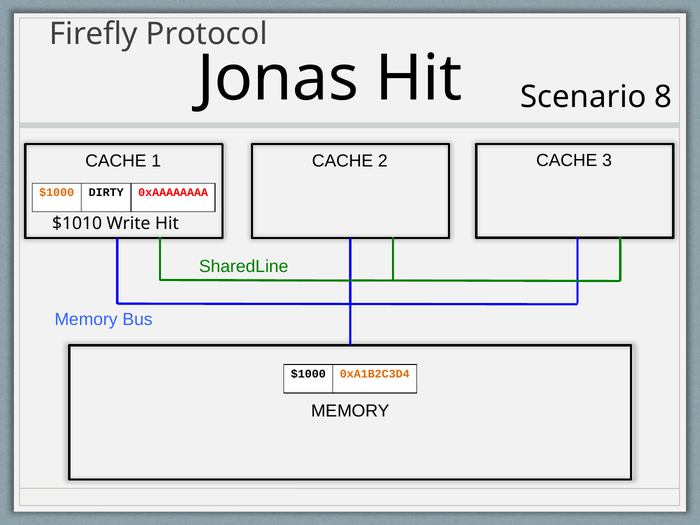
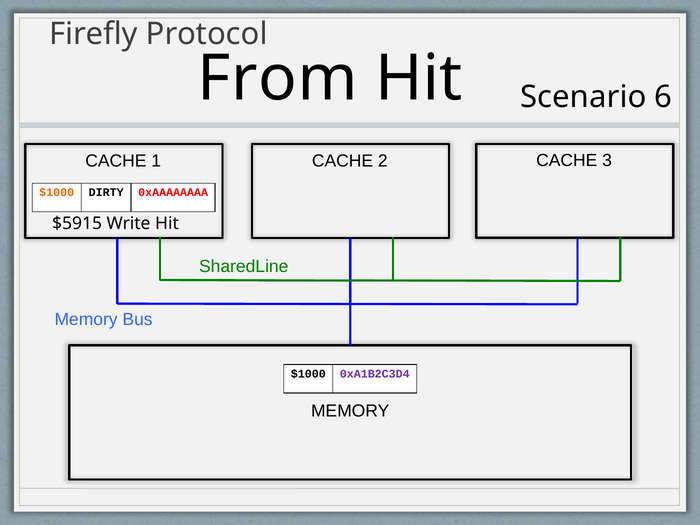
Jonas: Jonas -> From (278, 79)
8: 8 -> 6 (663, 97)
$1010: $1010 -> $5915 (77, 224)
0xA1B2C3D4 colour: orange -> purple (375, 374)
